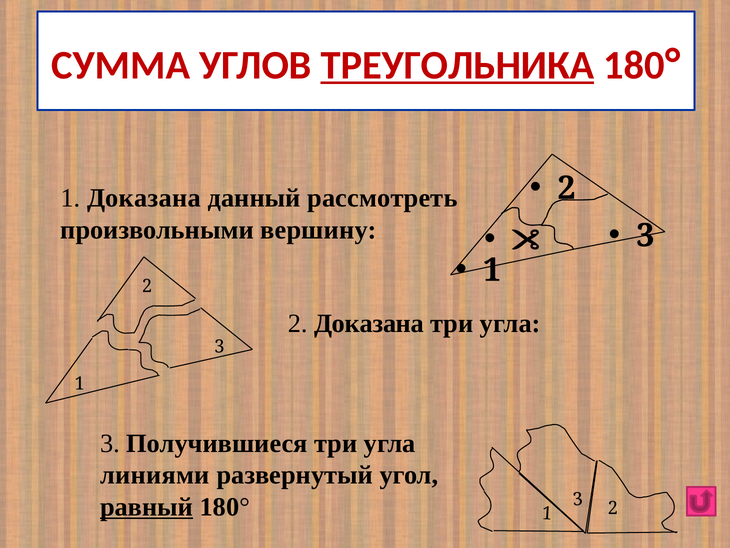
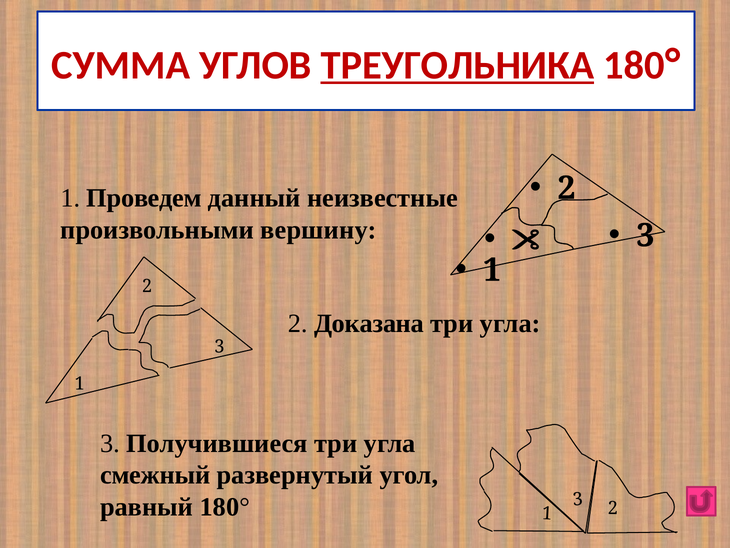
1 Доказана: Доказана -> Проведем (144, 198)
рассмотреть: рассмотреть -> неизвестные (382, 198)
линиями: линиями -> смежный (155, 475)
равный underline: present -> none (147, 506)
